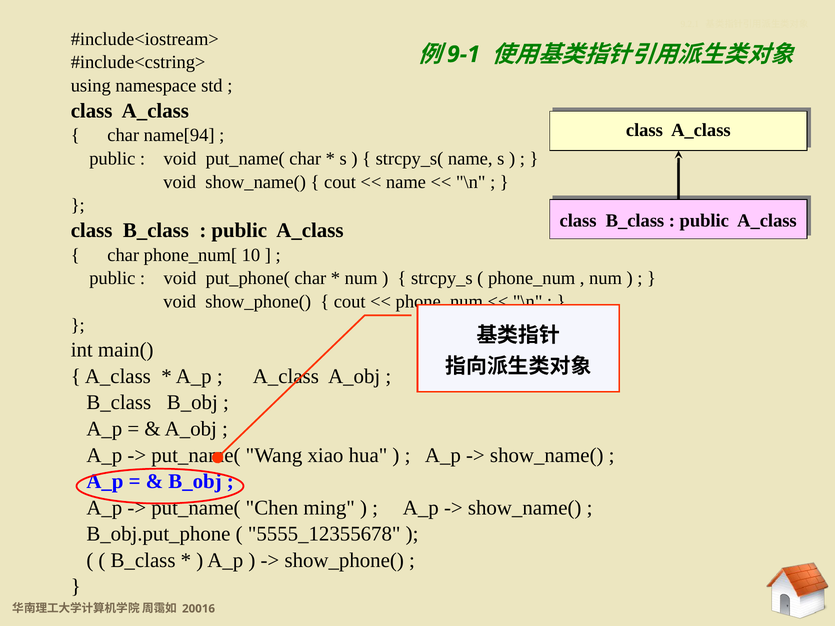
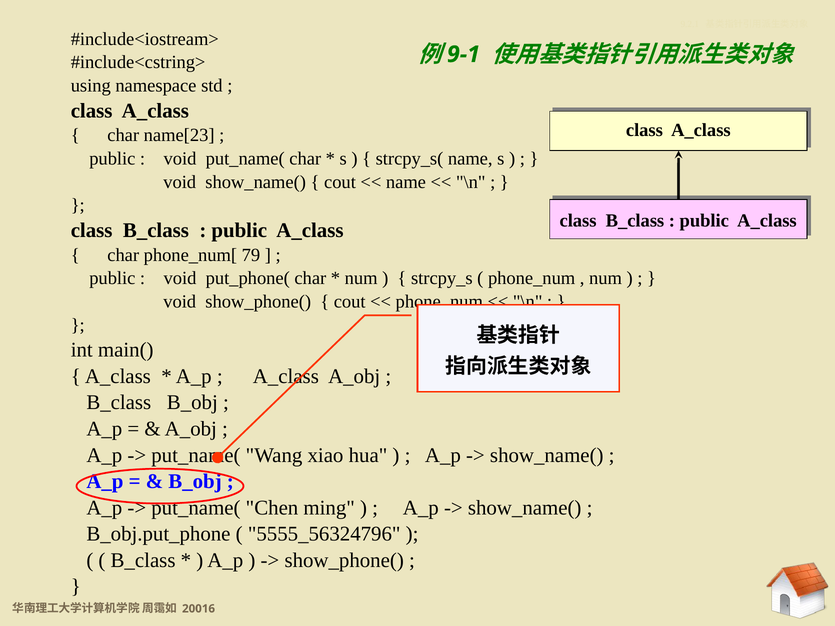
name[94: name[94 -> name[23 (179, 135)
10: 10 -> 79 (251, 255)
5555_12355678: 5555_12355678 -> 5555_56324796 (324, 534)
